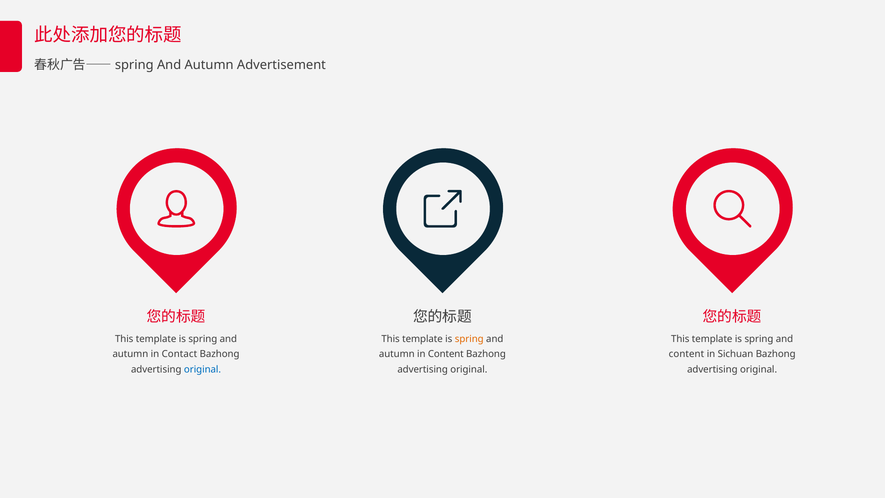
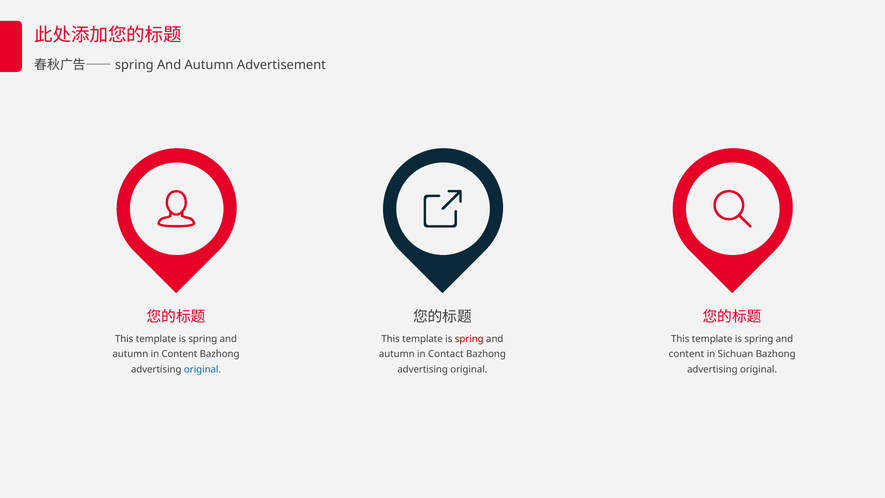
spring colour: orange -> red (469, 339)
in Contact: Contact -> Content (179, 354)
in Content: Content -> Contact (446, 354)
